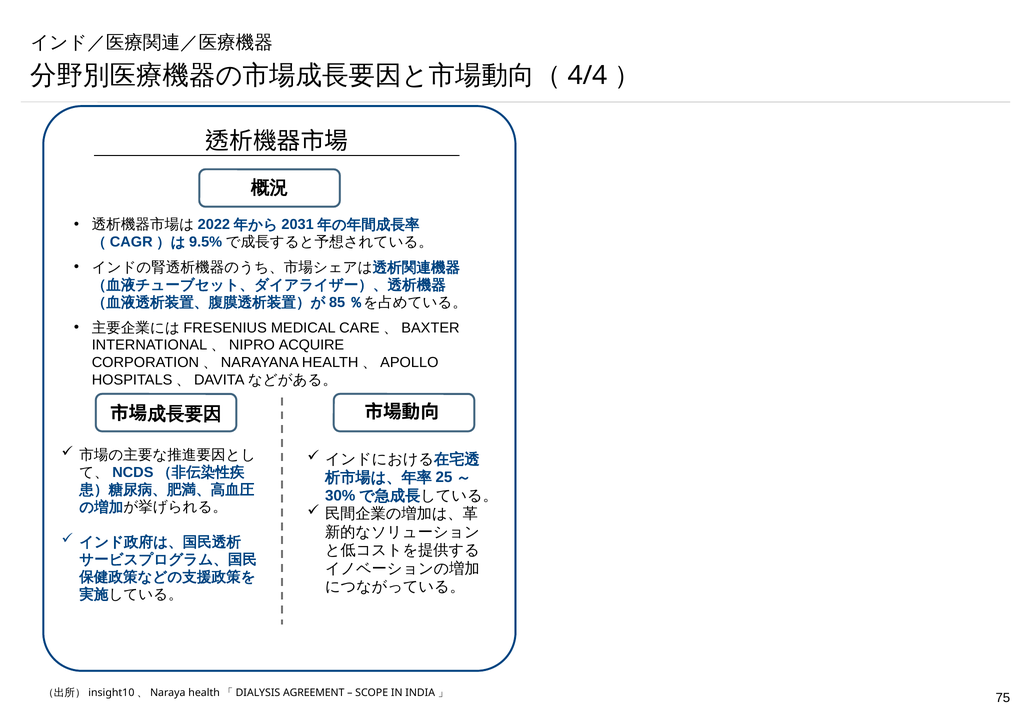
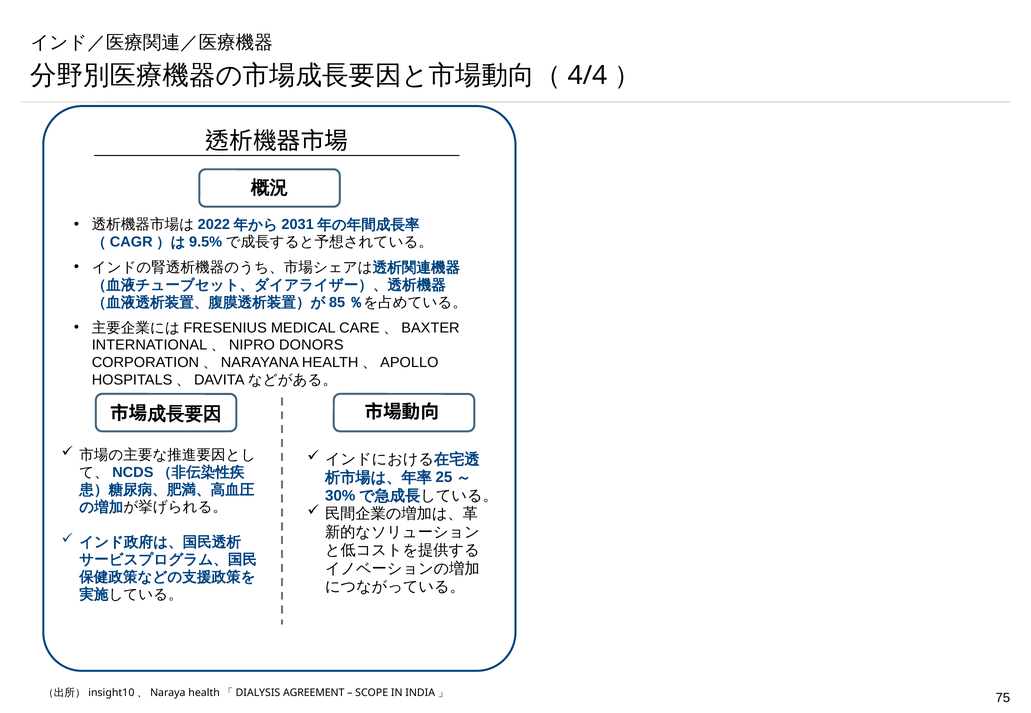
ACQUIRE: ACQUIRE -> DONORS (311, 346)
